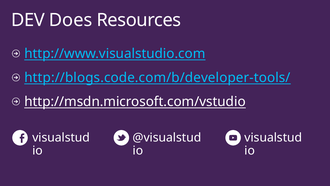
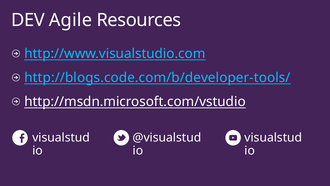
Does: Does -> Agile (71, 20)
